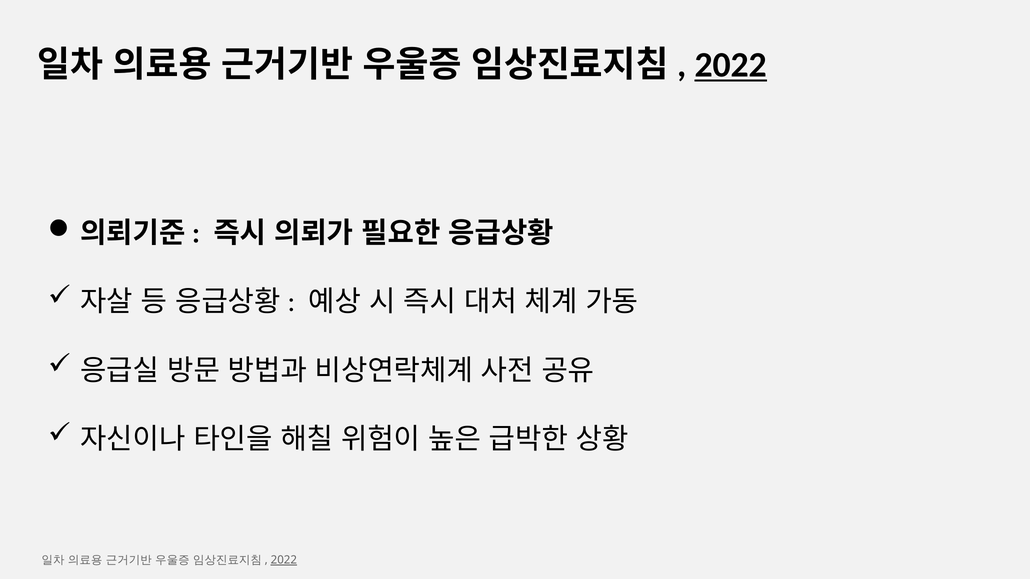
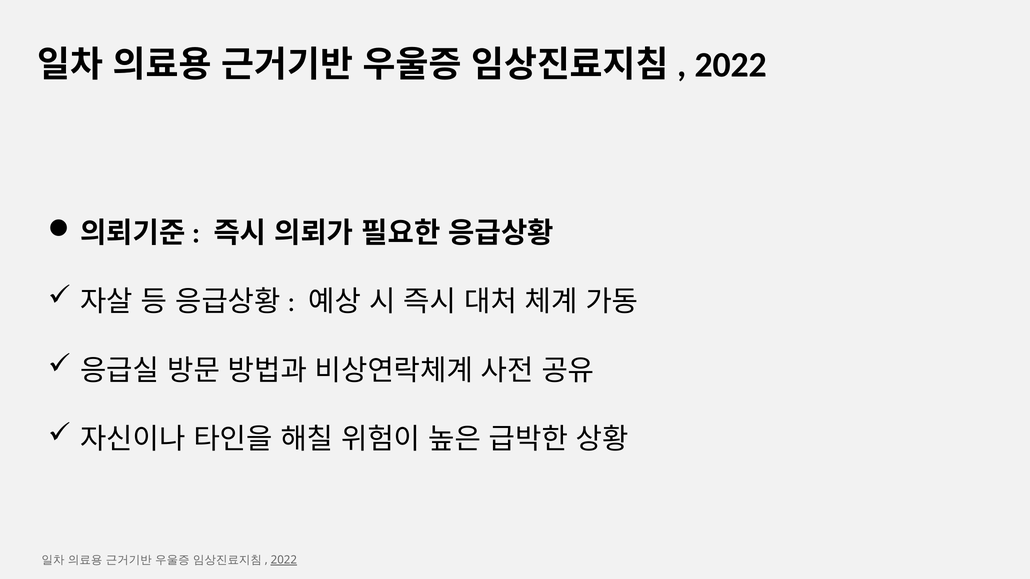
2022 underline: present -> none (731, 65)
